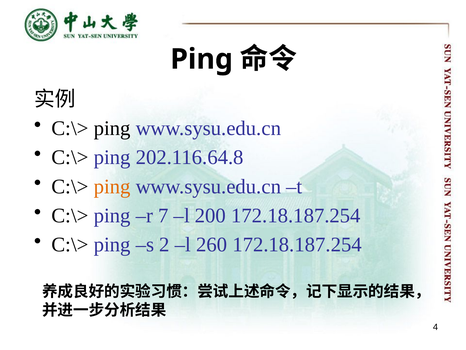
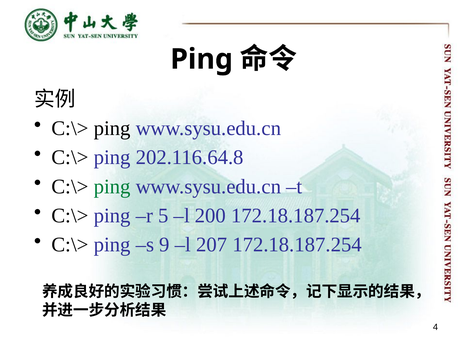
ping colour: orange -> green (112, 186)
7: 7 -> 5 (163, 215)
2: 2 -> 9 (164, 244)
260: 260 -> 207 (212, 244)
